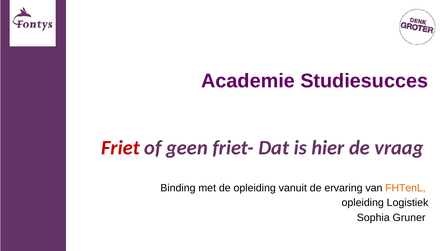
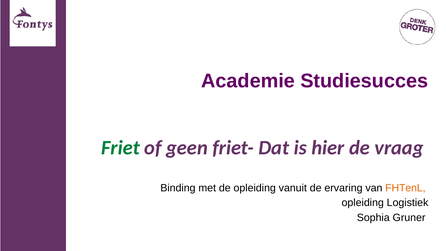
Friet colour: red -> green (121, 148)
